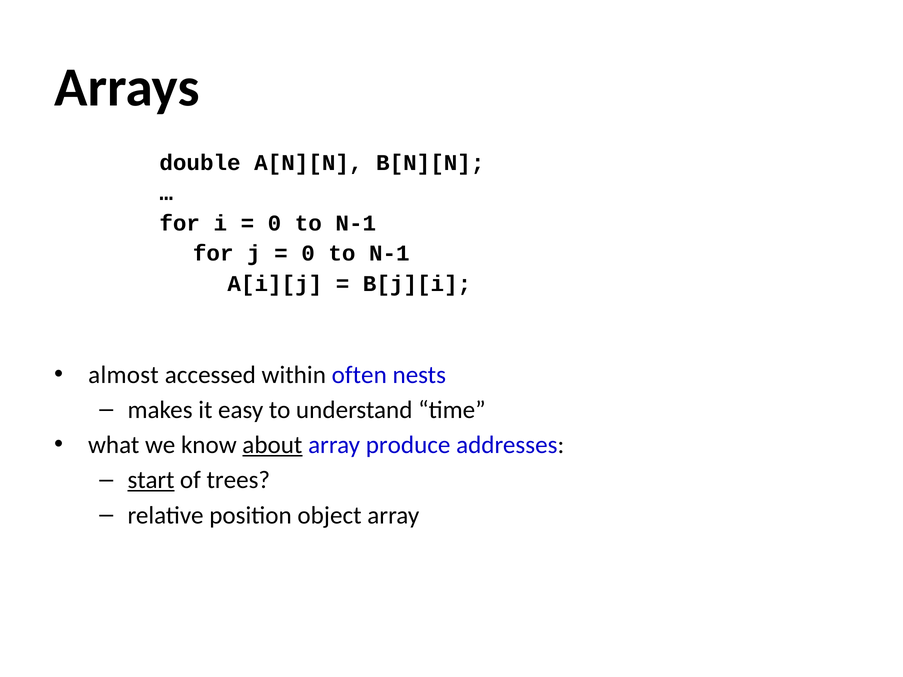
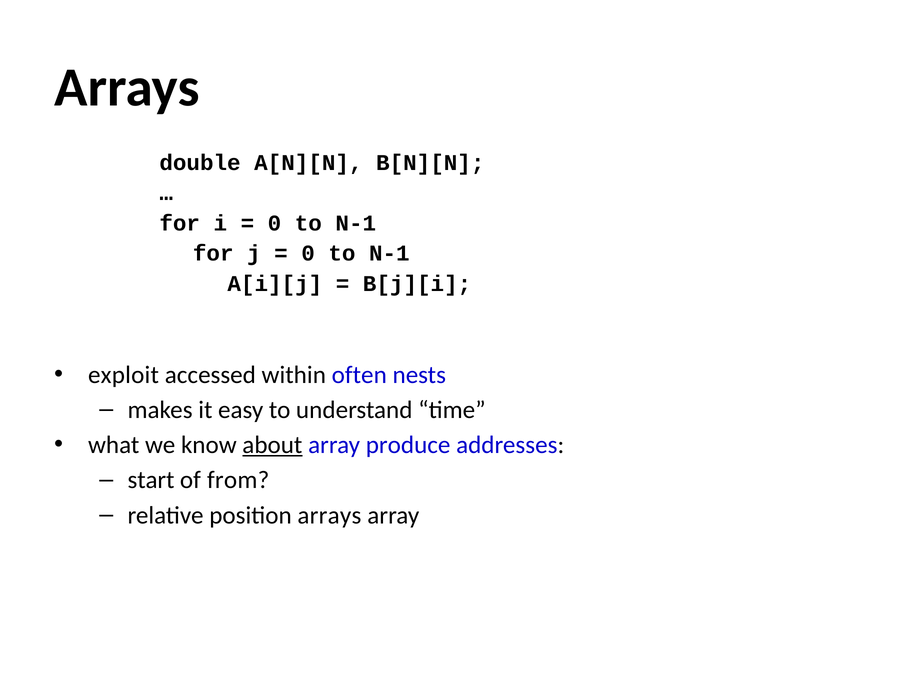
almost: almost -> exploit (123, 375)
start underline: present -> none (151, 480)
trees: trees -> from (238, 480)
position object: object -> arrays (329, 515)
